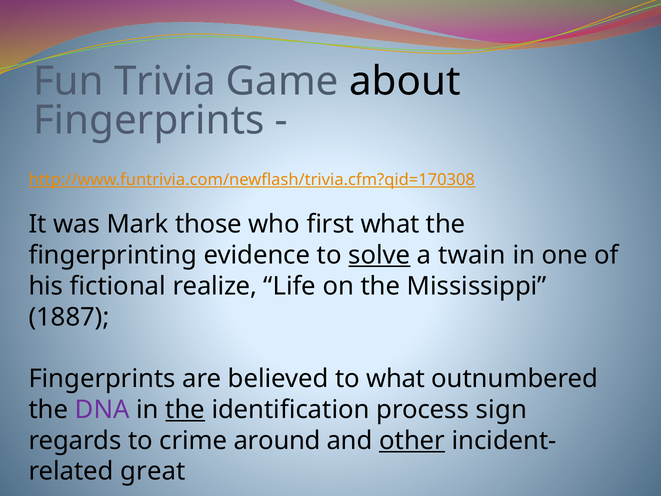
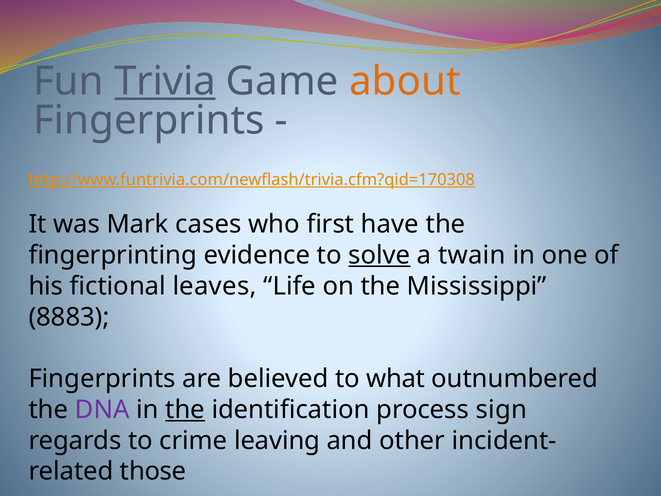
Trivia underline: none -> present (165, 81)
about colour: black -> orange (405, 81)
those: those -> cases (208, 224)
first what: what -> have (390, 224)
realize: realize -> leaves (215, 286)
1887: 1887 -> 8883 (69, 317)
around: around -> leaving (277, 440)
other underline: present -> none (412, 440)
great: great -> those (153, 471)
